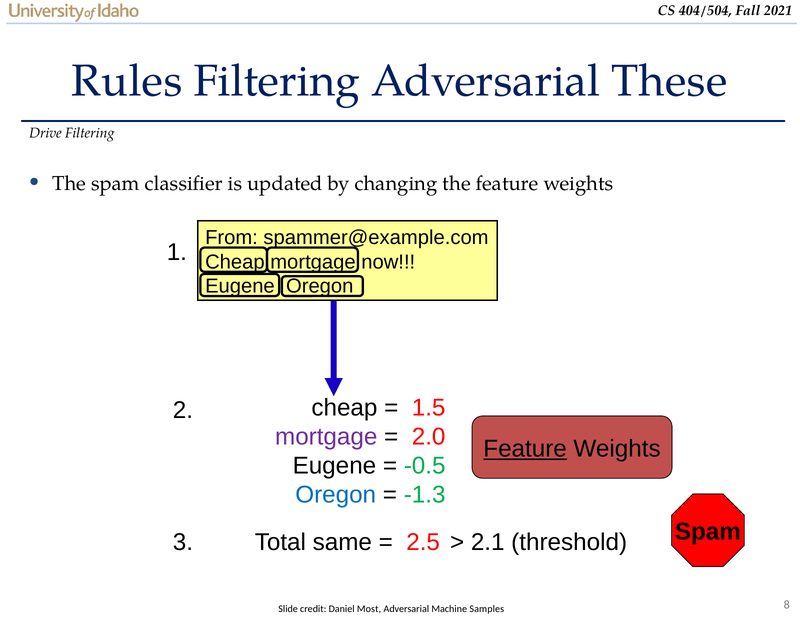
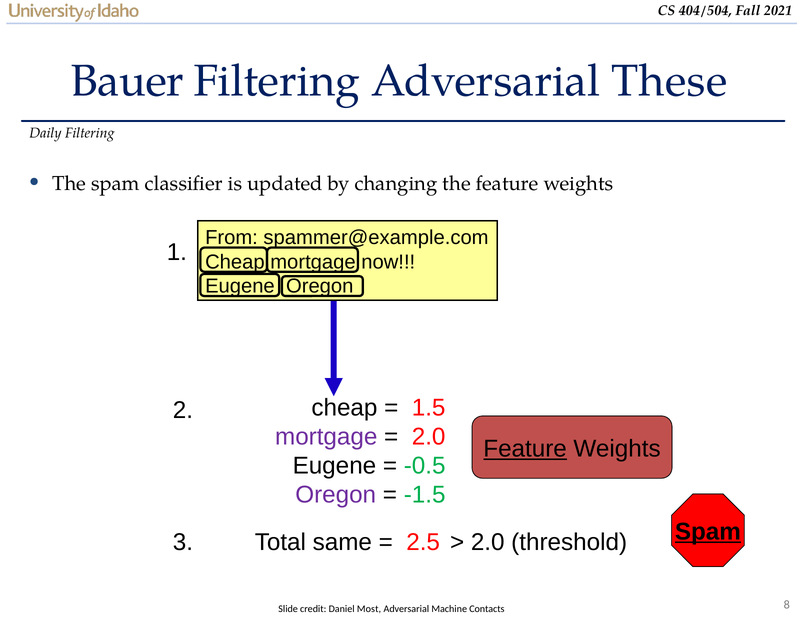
Rules: Rules -> Bauer (127, 81)
Drive: Drive -> Daily (45, 133)
Oregon colour: blue -> purple (336, 495)
-1.3: -1.3 -> -1.5 (425, 495)
2.1: 2.1 -> 2.0 (488, 542)
Spam underline: none -> present (708, 532)
Samples: Samples -> Contacts (487, 609)
